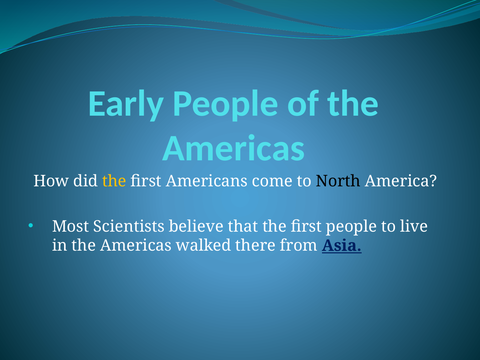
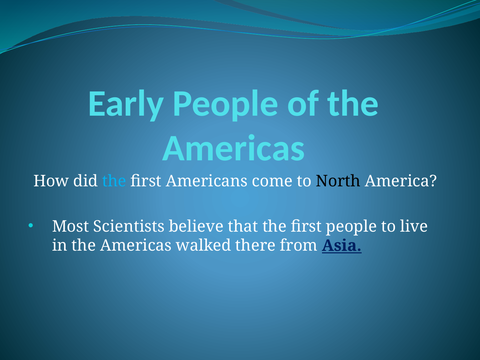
the colour: yellow -> light blue (114, 181)
